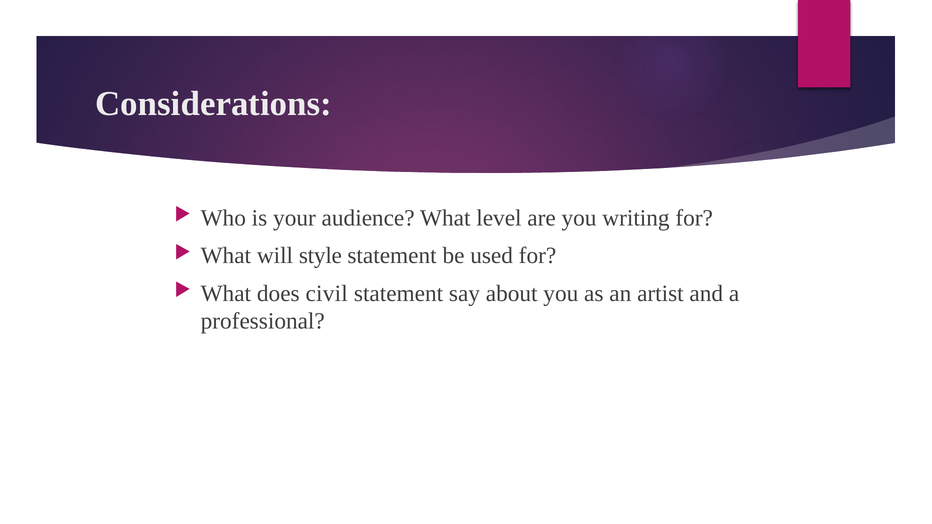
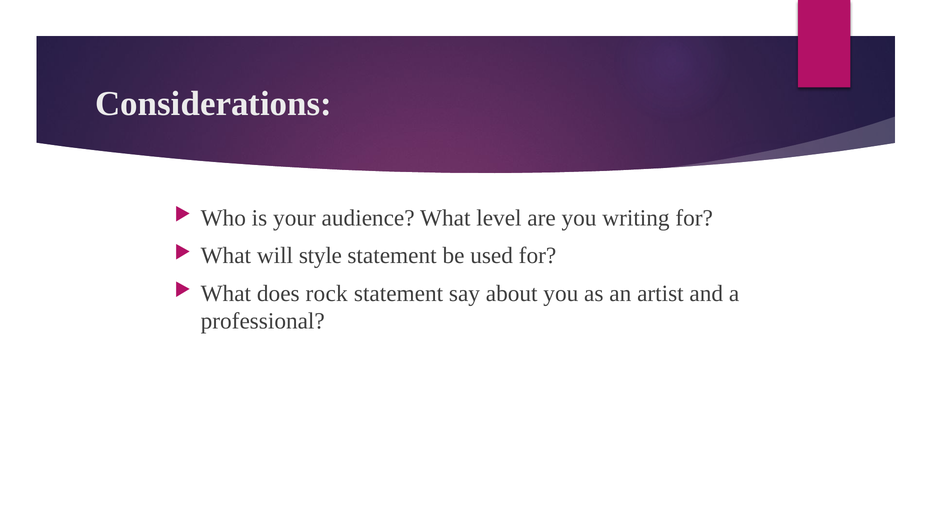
civil: civil -> rock (327, 293)
